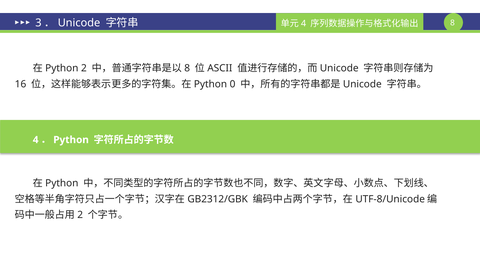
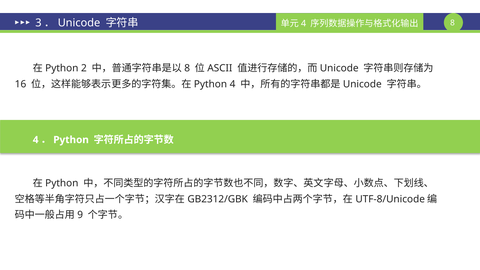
0: 0 -> 4 (233, 84)
2: 2 -> 9 (80, 215)
